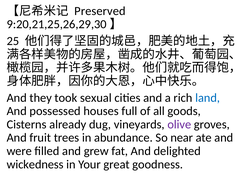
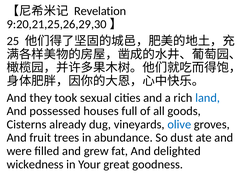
Preserved: Preserved -> Revelation (100, 11)
olive colour: purple -> blue (179, 125)
near: near -> dust (182, 138)
